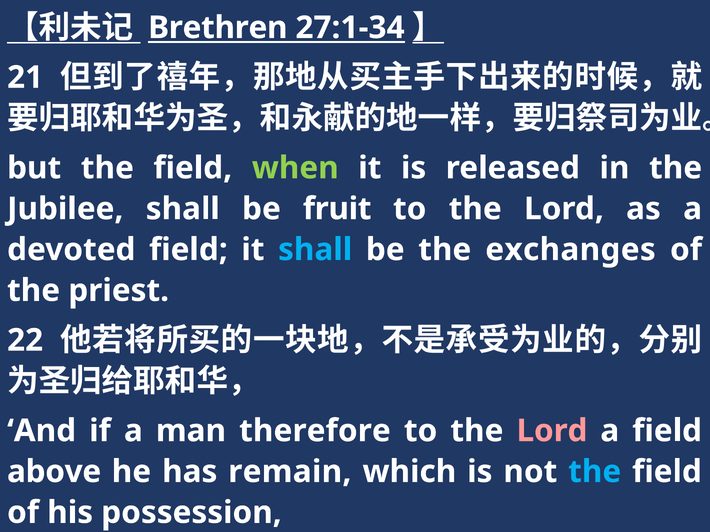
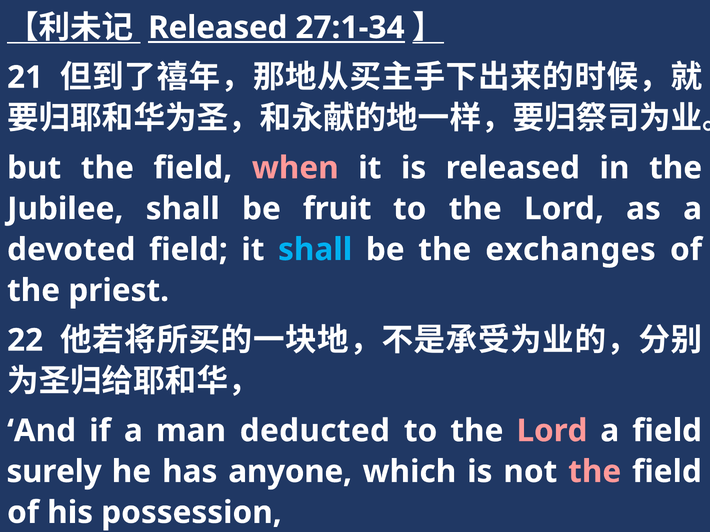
Brethren: Brethren -> Released (218, 28)
when colour: light green -> pink (295, 168)
therefore: therefore -> deducted (315, 431)
above: above -> surely (54, 472)
remain: remain -> anyone (290, 472)
the colour: light blue -> pink (595, 472)
